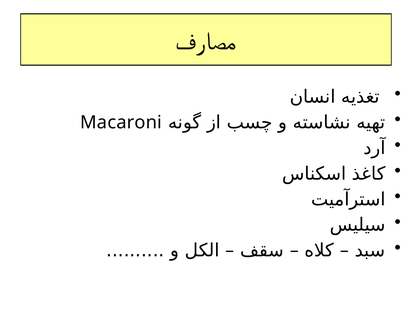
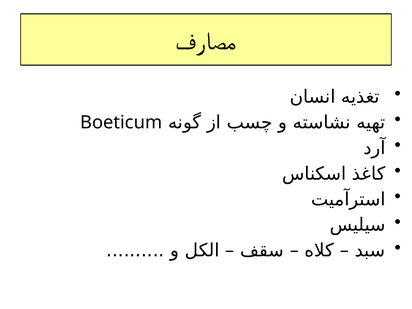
Macaroni: Macaroni -> Boeticum (121, 122)
